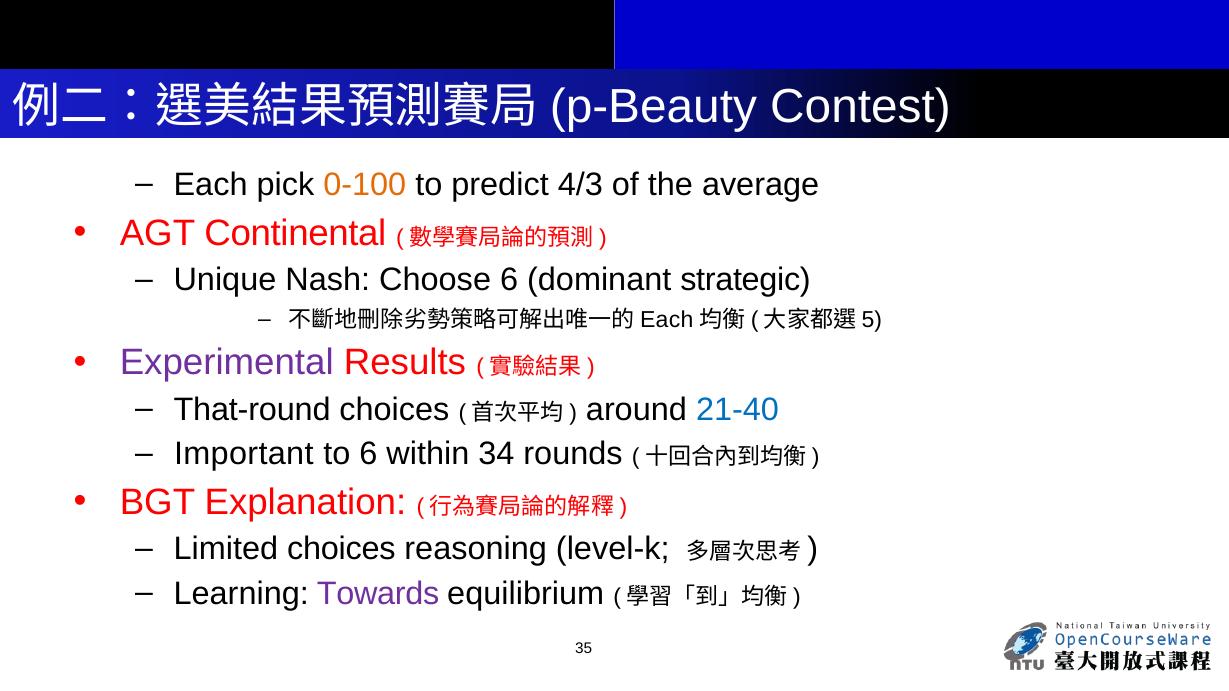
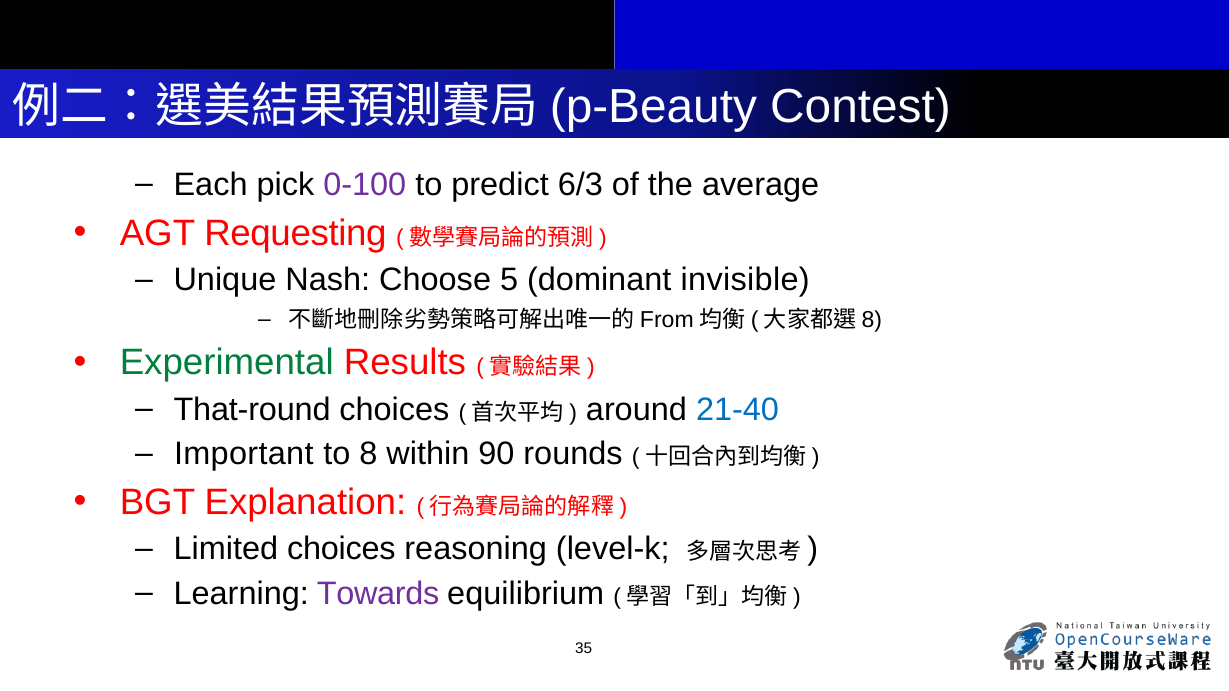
0-100 colour: orange -> purple (365, 185)
4/3: 4/3 -> 6/3 (580, 185)
Continental: Continental -> Requesting (295, 233)
Choose 6: 6 -> 5 (509, 280)
strategic: strategic -> invisible (745, 280)
Each: Each -> From (667, 320)
5: 5 -> 8 (872, 320)
Experimental colour: purple -> green (227, 363)
to 6: 6 -> 8 (368, 454)
34: 34 -> 90 (496, 454)
